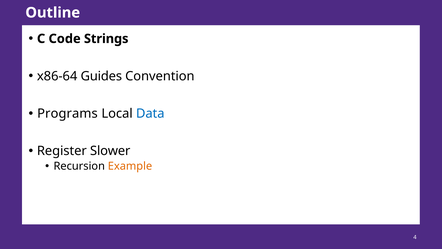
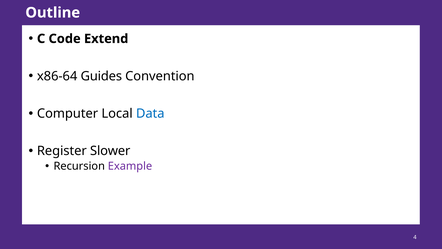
Strings: Strings -> Extend (106, 39)
Programs: Programs -> Computer (68, 113)
Example colour: orange -> purple (130, 166)
